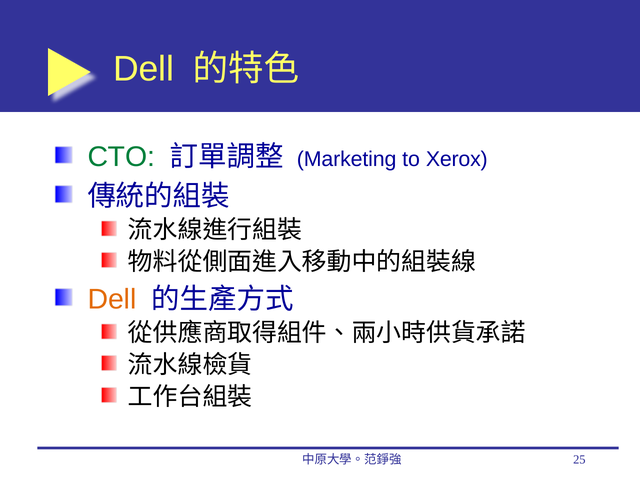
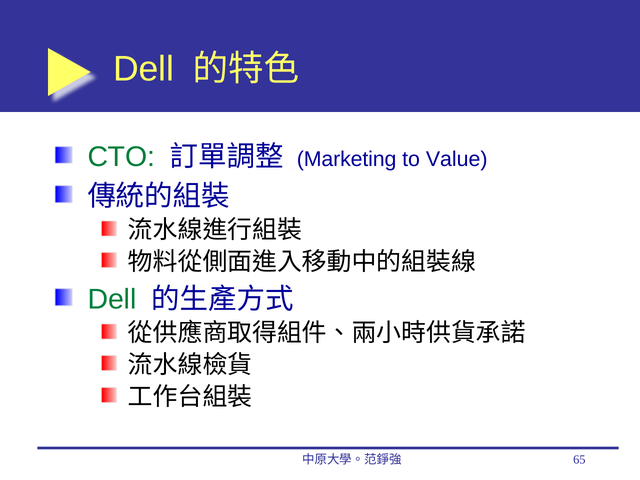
Xerox: Xerox -> Value (457, 159)
Dell colour: orange -> green (112, 299)
25: 25 -> 65 (579, 460)
